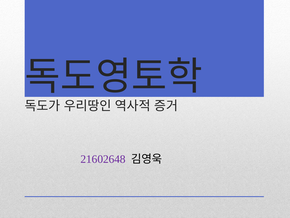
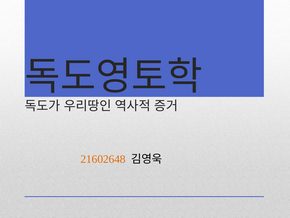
21602648 colour: purple -> orange (103, 159)
